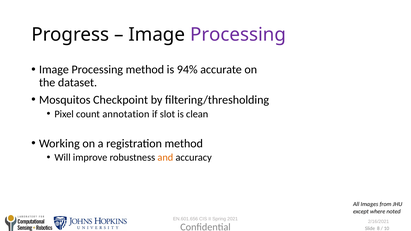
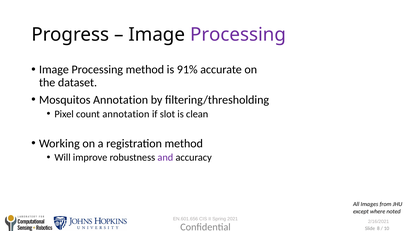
94%: 94% -> 91% (187, 70)
Mosquitos Checkpoint: Checkpoint -> Annotation (121, 100)
and colour: orange -> purple (165, 158)
